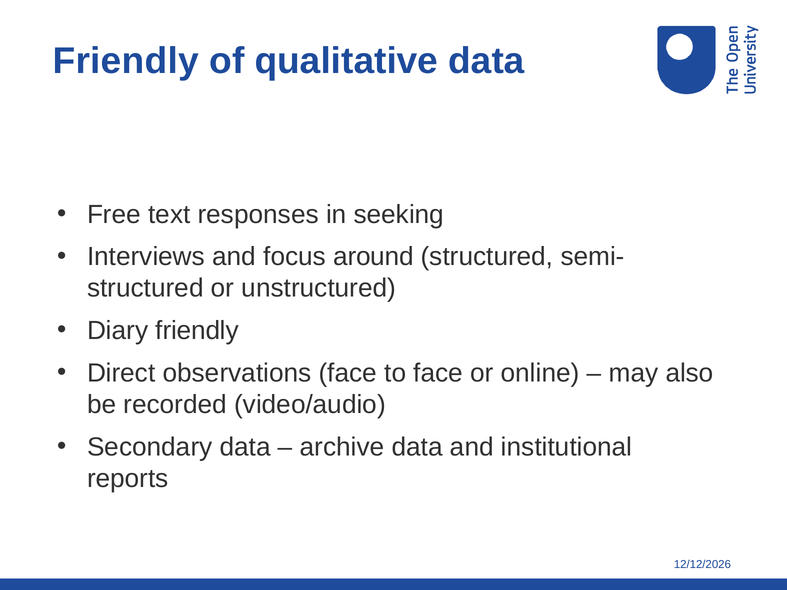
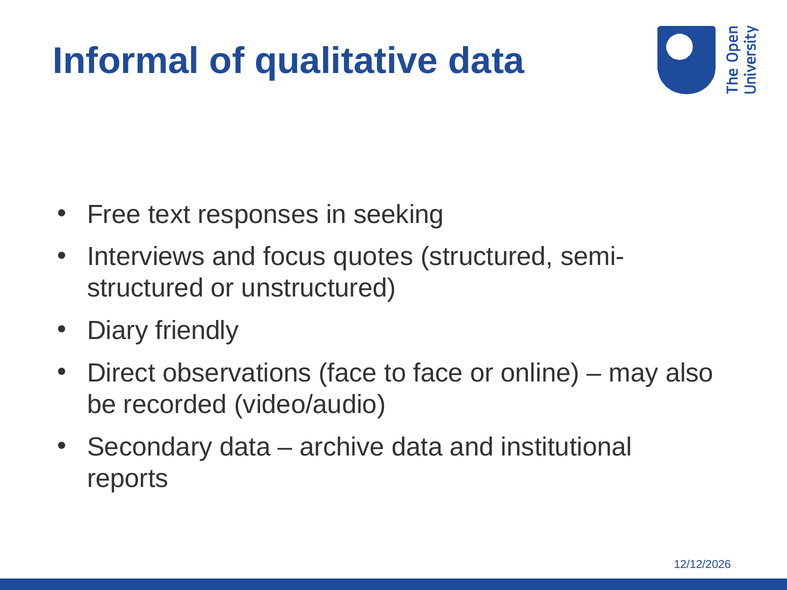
Friendly: Friendly -> Informal (126, 61)
around: around -> quotes (373, 257)
